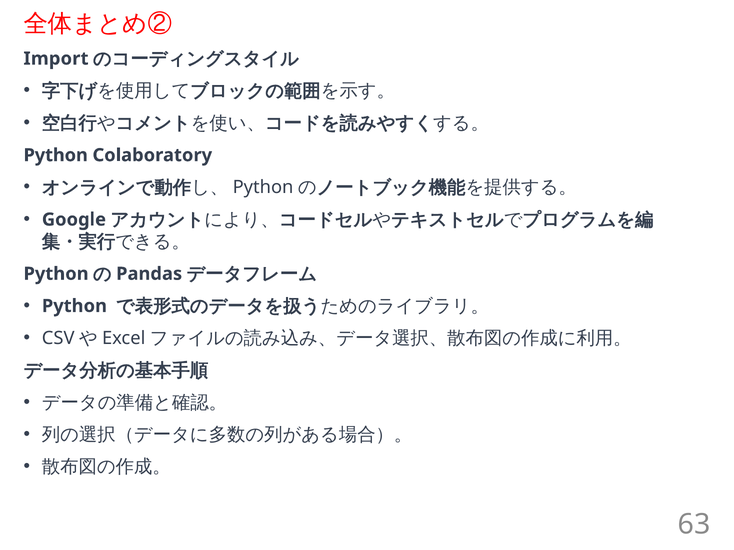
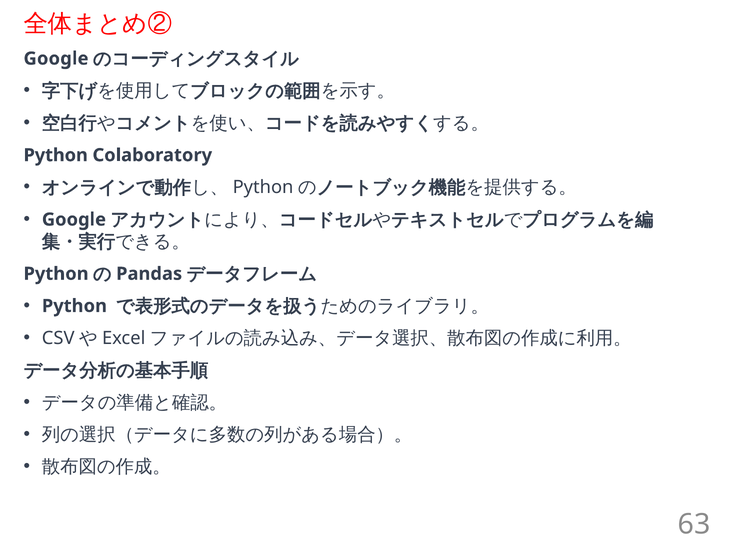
Import: Import -> Google (56, 59)
